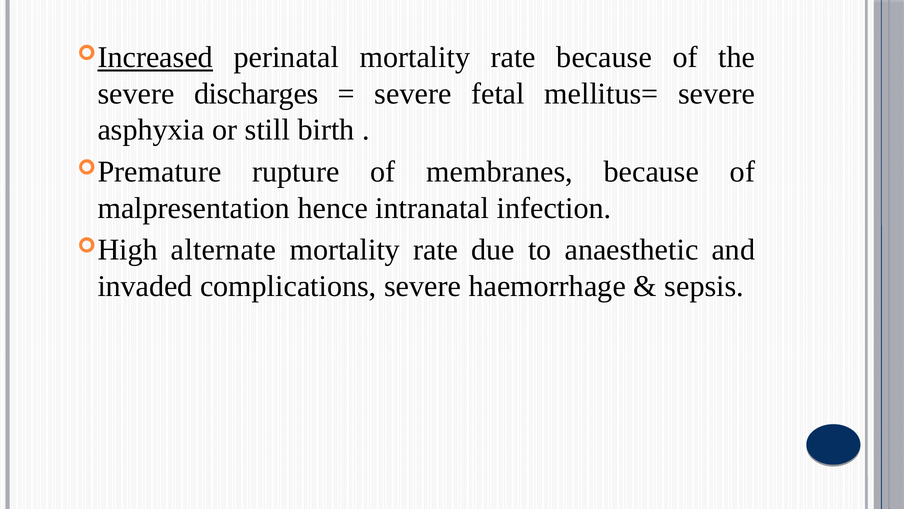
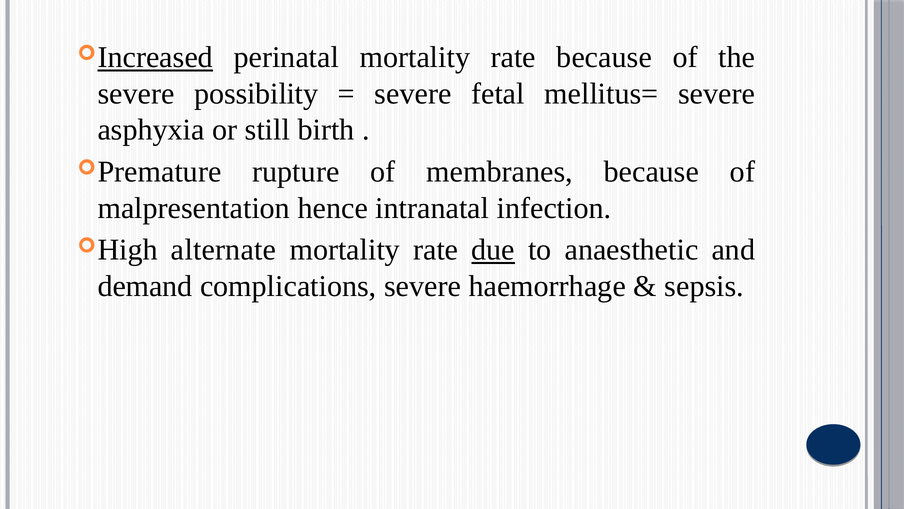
discharges: discharges -> possibility (256, 94)
due underline: none -> present (493, 250)
invaded: invaded -> demand (145, 286)
